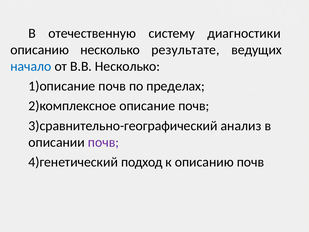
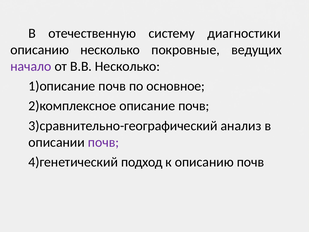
результате: результате -> покровные (186, 50)
начало colour: blue -> purple (31, 66)
пределах: пределах -> основное (176, 86)
